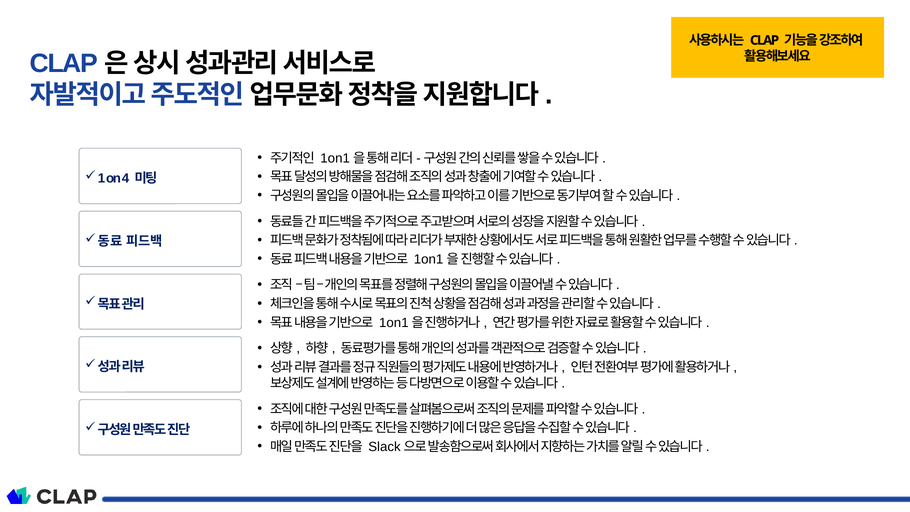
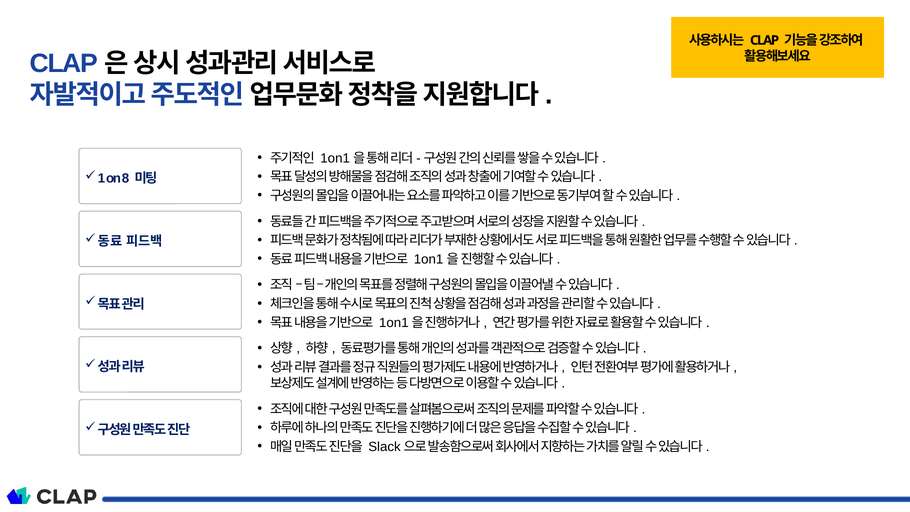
4: 4 -> 8 (125, 178)
